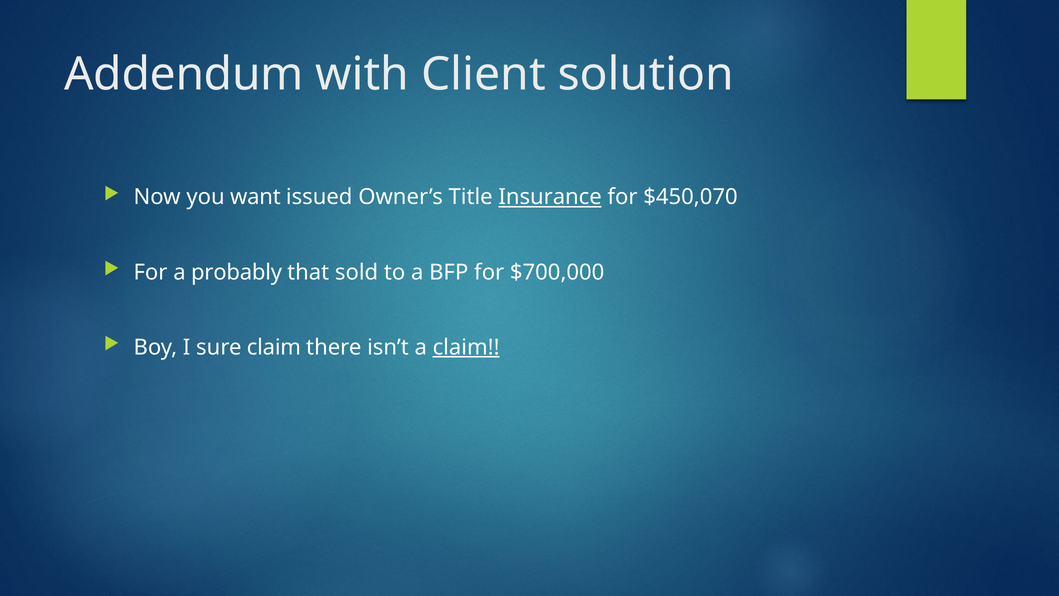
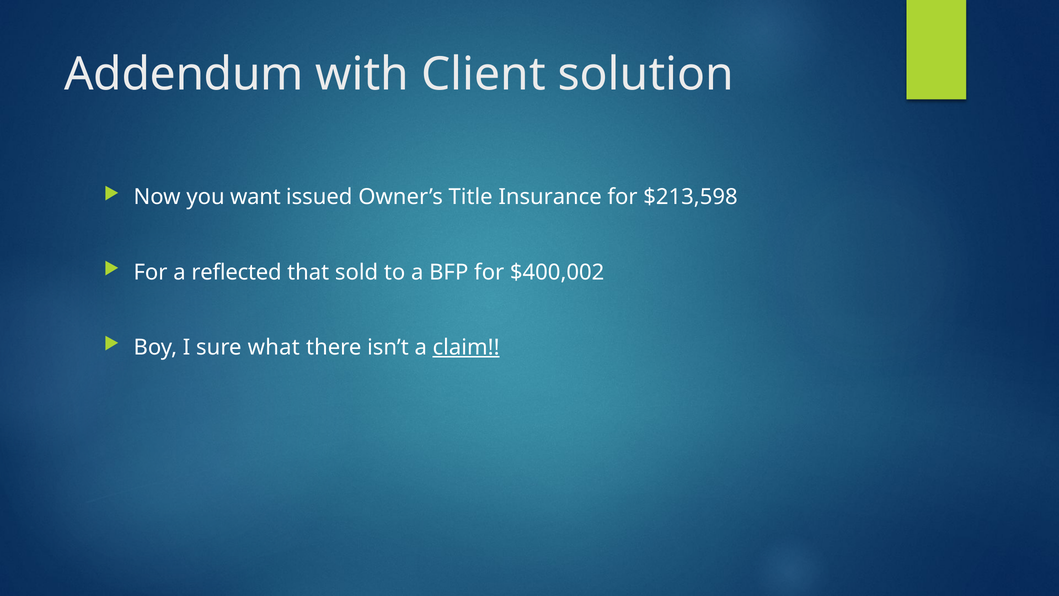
Insurance underline: present -> none (550, 197)
$450,070: $450,070 -> $213,598 (690, 197)
probably: probably -> reflected (237, 272)
$700,000: $700,000 -> $400,002 (557, 272)
sure claim: claim -> what (274, 347)
